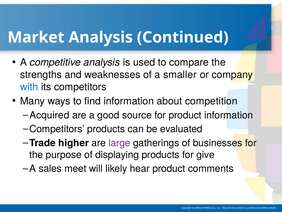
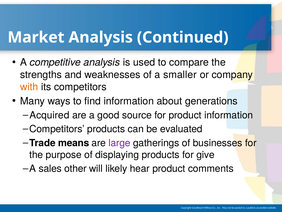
with colour: blue -> orange (29, 87)
competition: competition -> generations (211, 101)
higher: higher -> means (74, 143)
meet: meet -> other (75, 168)
